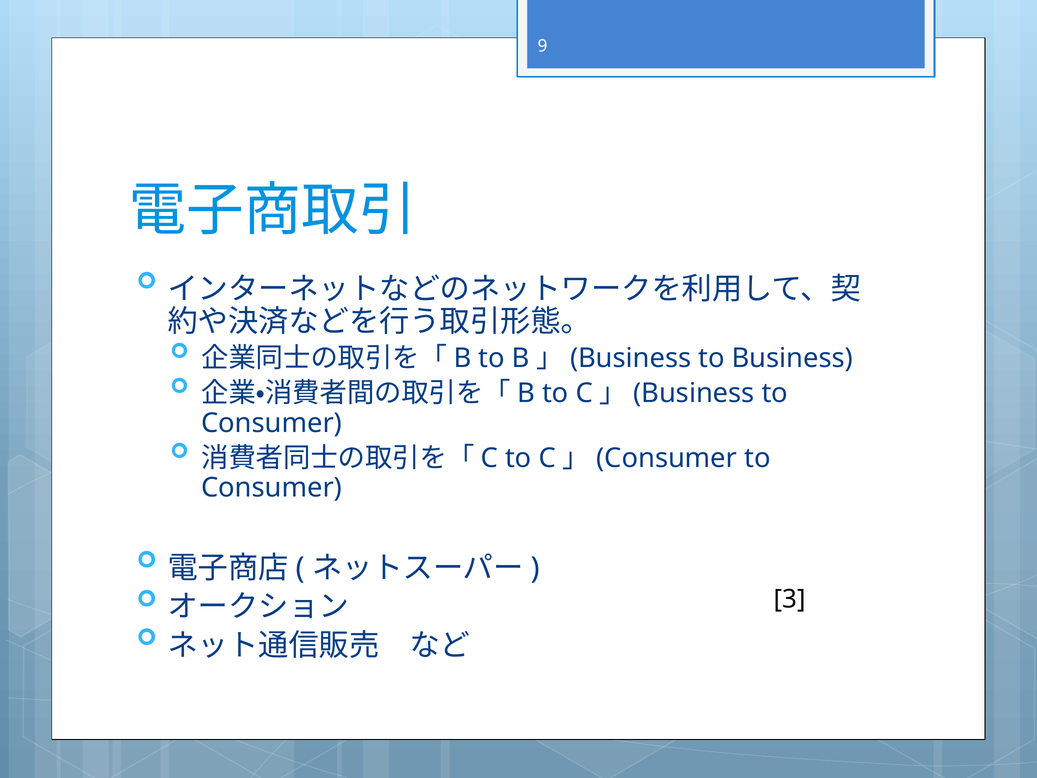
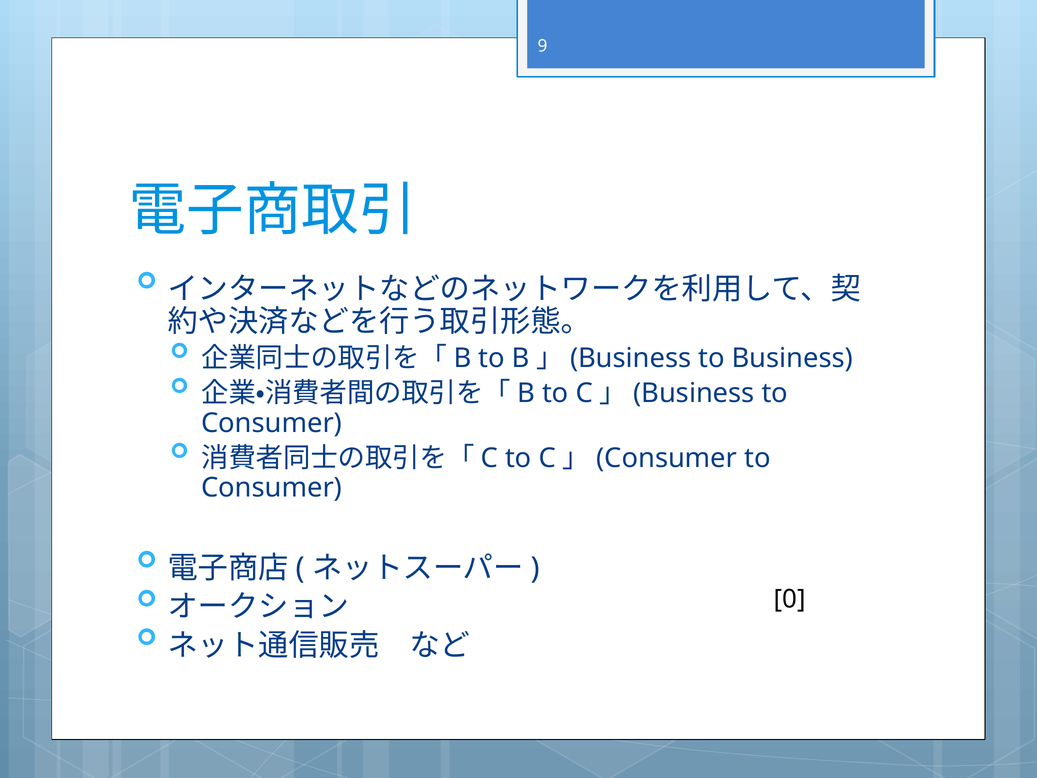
3: 3 -> 0 (790, 599)
